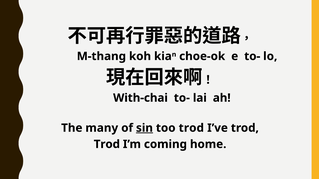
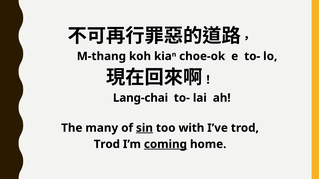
With-chai: With-chai -> Lang-chai (141, 98)
too trod: trod -> with (191, 128)
coming underline: none -> present (165, 145)
